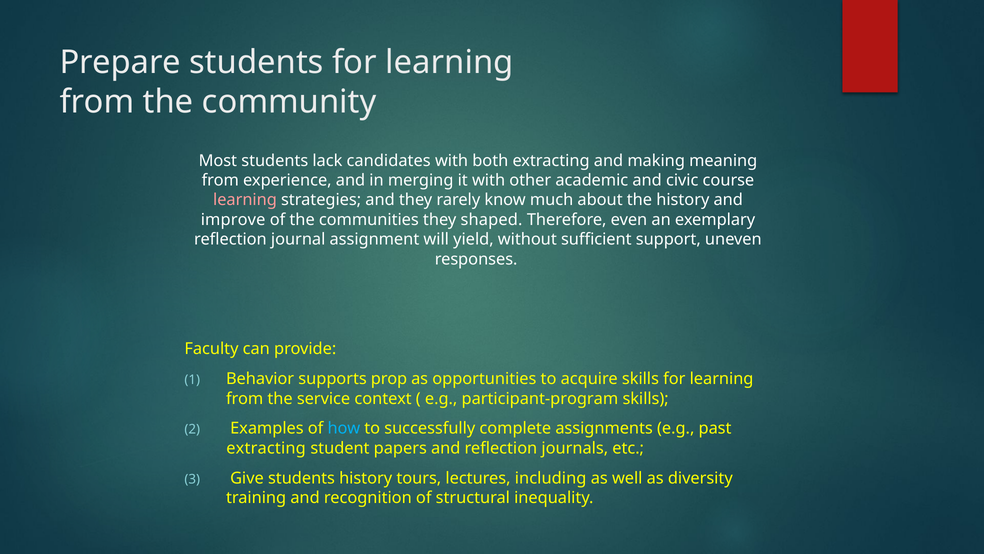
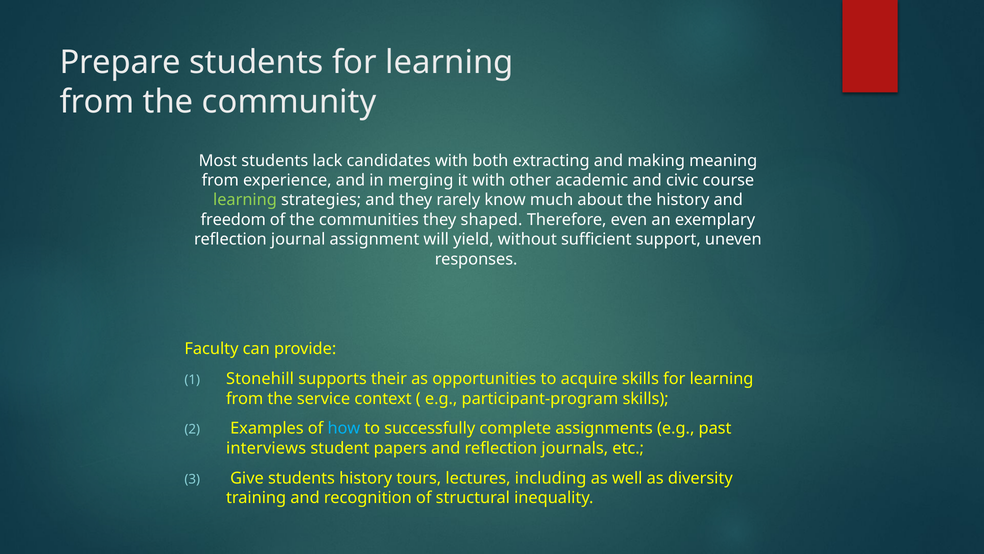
learning colour: pink -> light green (245, 200)
improve: improve -> freedom (233, 220)
Behavior: Behavior -> Stonehill (260, 379)
prop: prop -> their (389, 379)
extracting: extracting -> interviews (266, 448)
